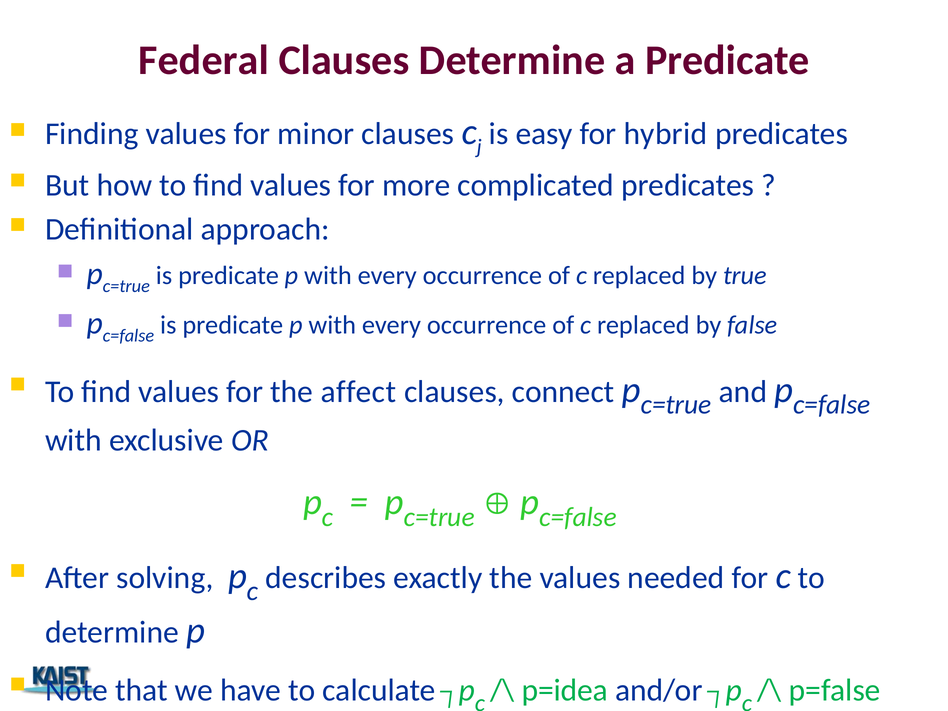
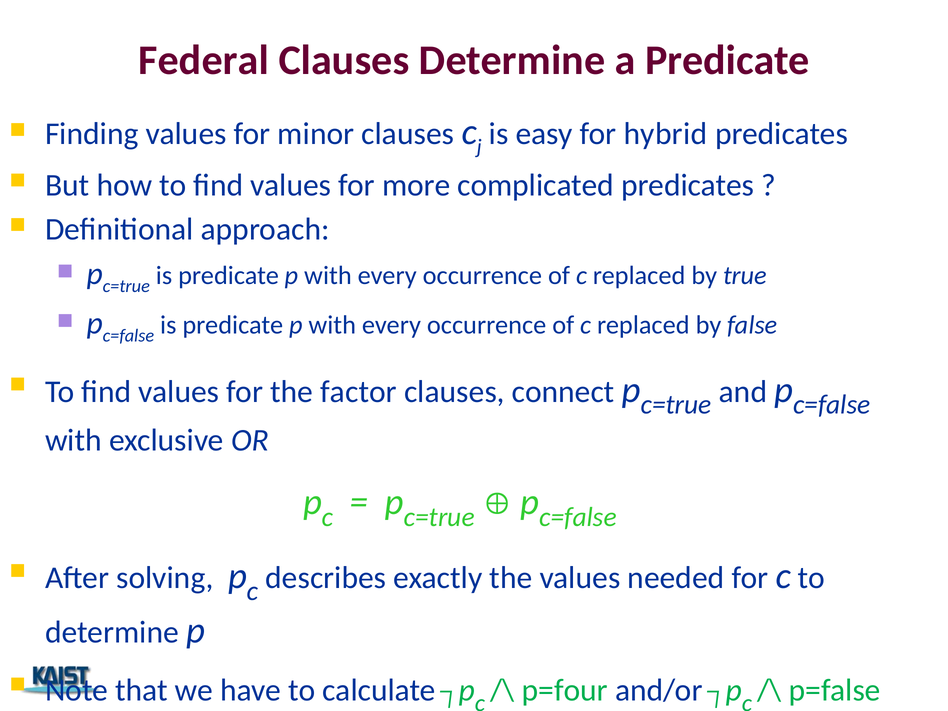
affect: affect -> factor (359, 392)
p=idea: p=idea -> p=four (565, 690)
